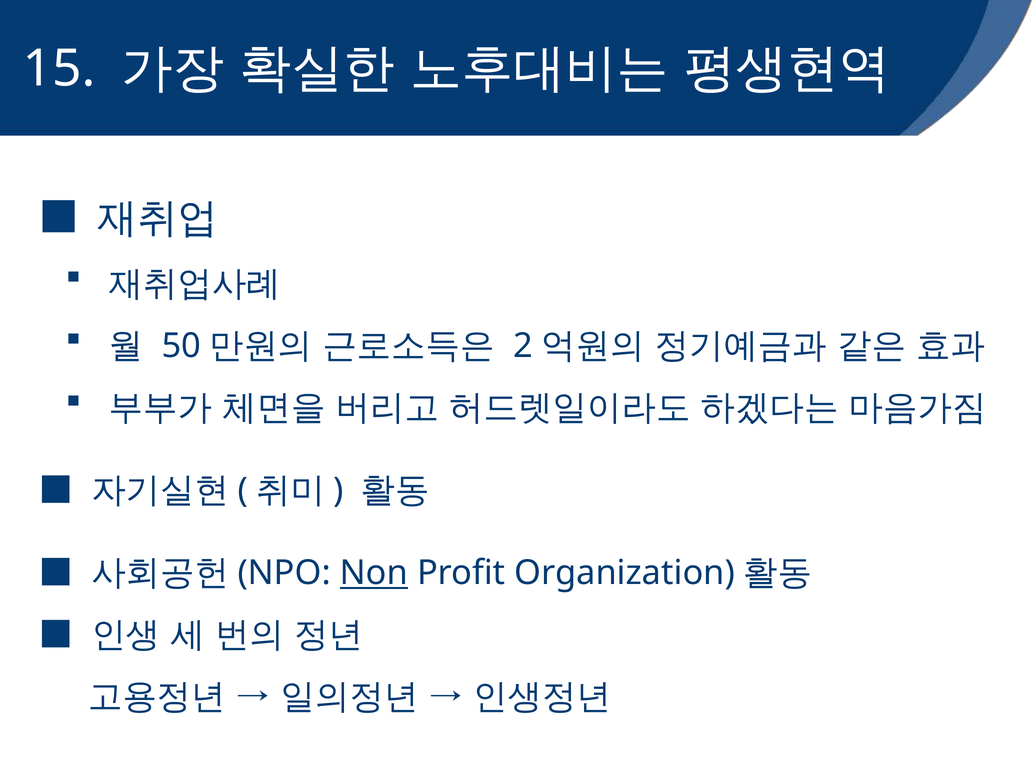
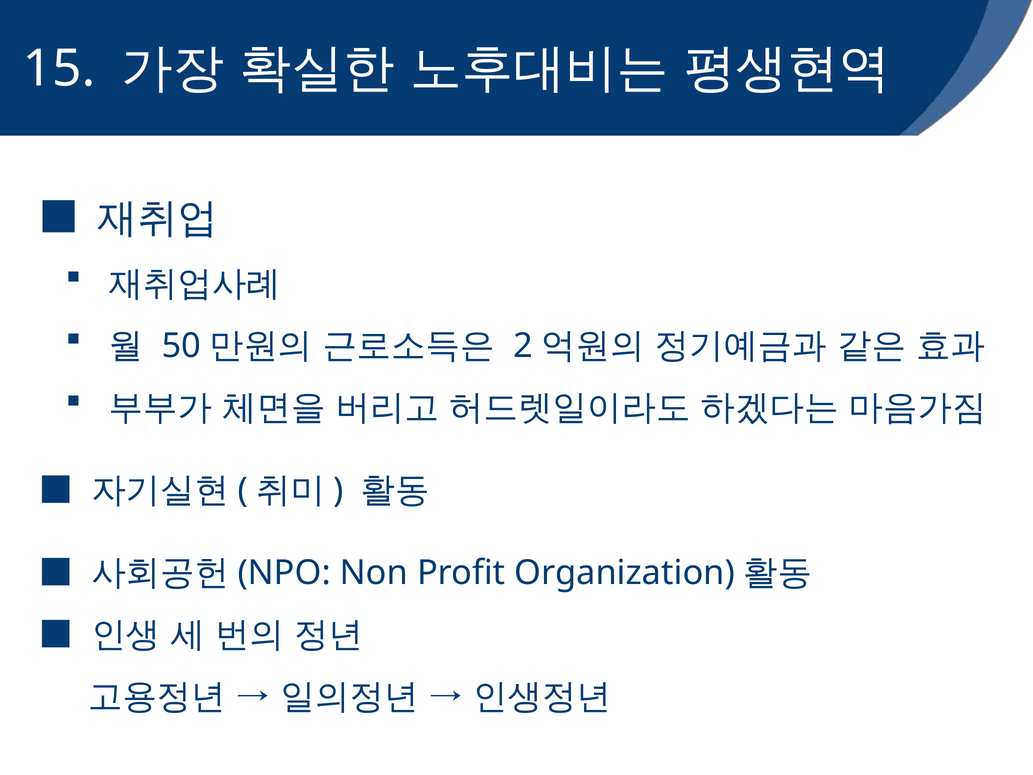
Non underline: present -> none (374, 573)
